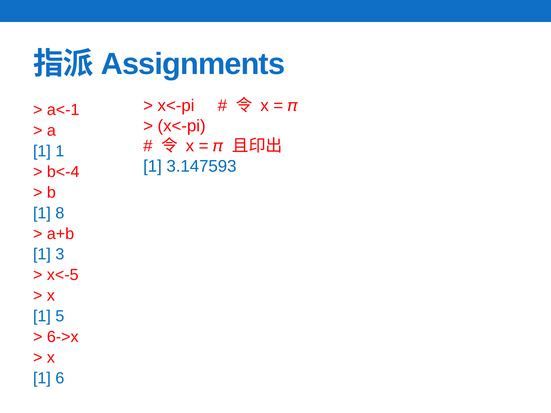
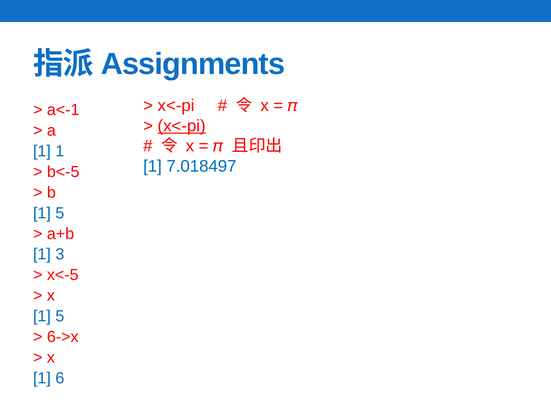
x<-pi underline: none -> present (182, 126)
3.147593: 3.147593 -> 7.018497 (201, 166)
b<-4: b<-4 -> b<-5 (63, 172)
8: 8 -> 5 (60, 213)
